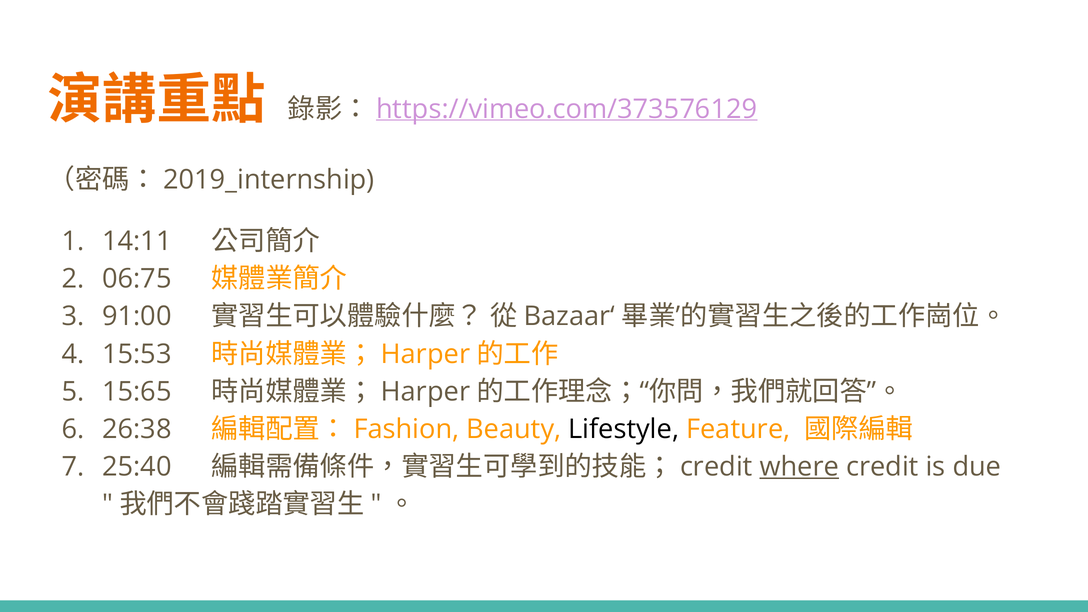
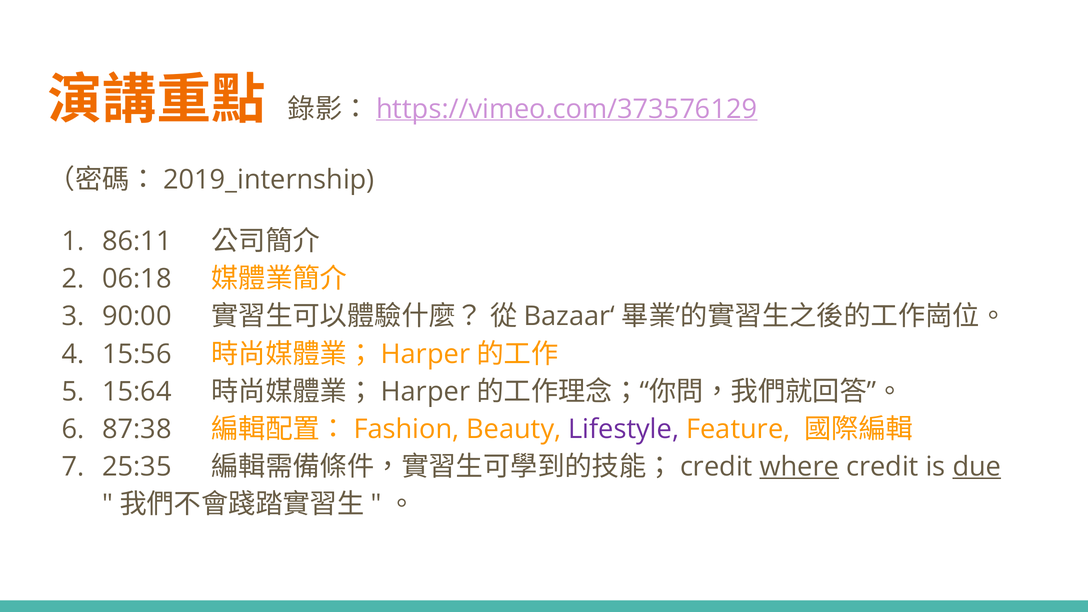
14:11: 14:11 -> 86:11 (137, 241)
06:75: 06:75 -> 06:18 (137, 279)
91:00: 91:00 -> 90:00 (137, 317)
15:53: 15:53 -> 15:56 (137, 354)
15:65: 15:65 -> 15:64 (137, 392)
26:38: 26:38 -> 87:38 (137, 429)
Lifestyle colour: black -> purple (624, 429)
25:40: 25:40 -> 25:35 (137, 467)
due underline: none -> present (977, 467)
